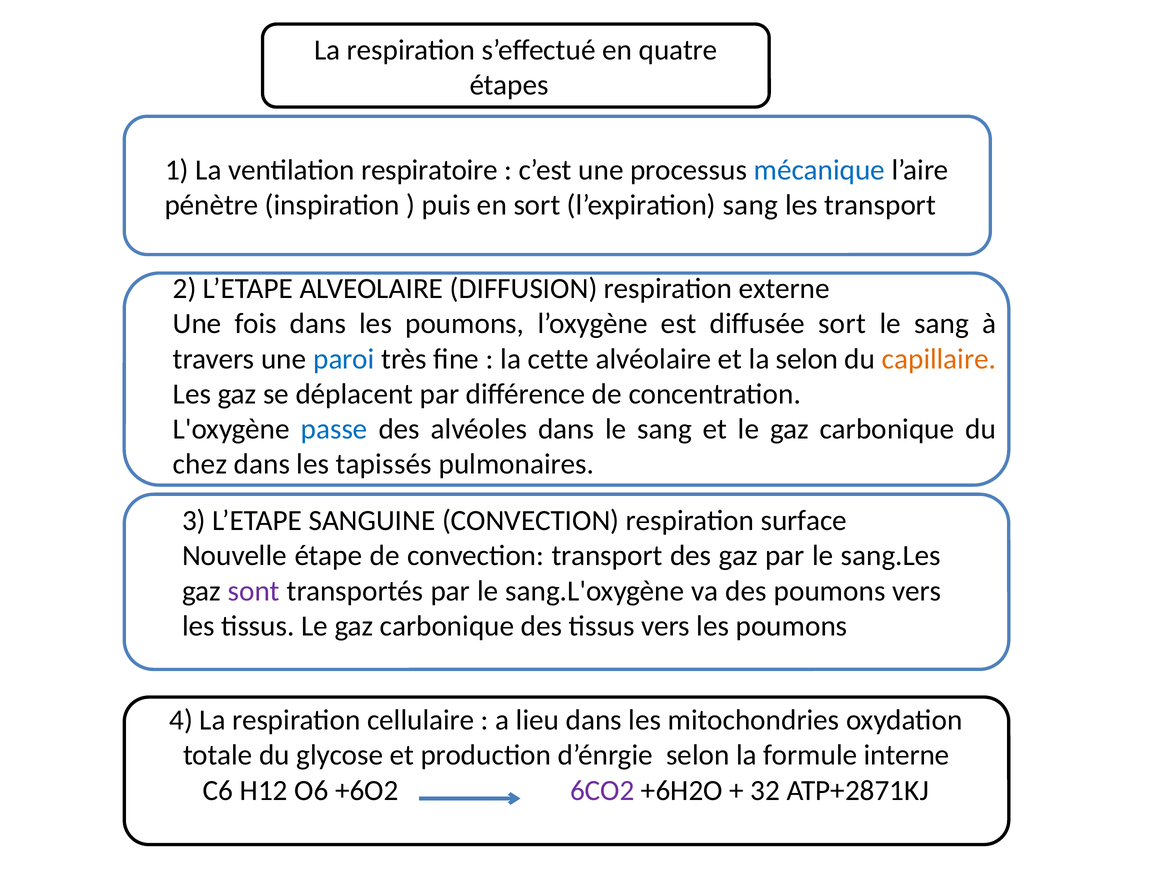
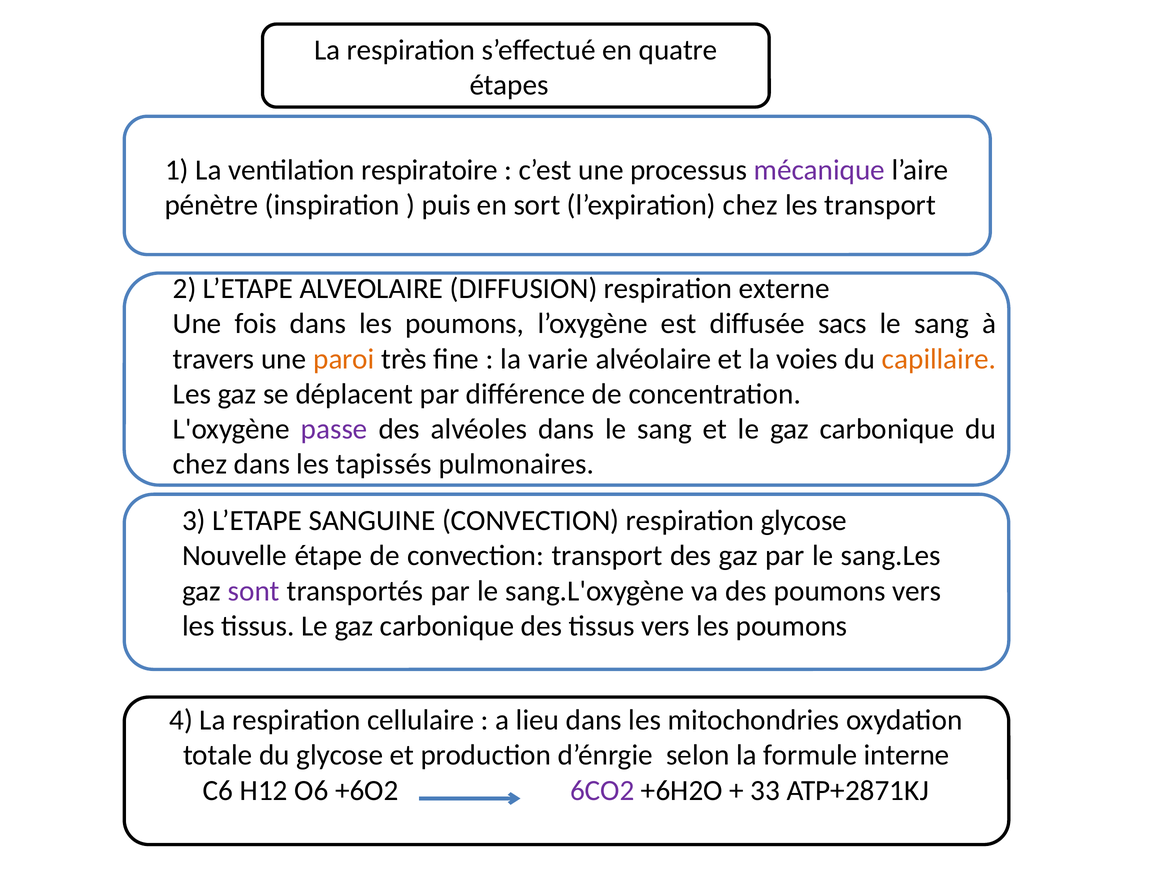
mécanique colour: blue -> purple (819, 170)
l’expiration sang: sang -> chez (750, 205)
diffusée sort: sort -> sacs (842, 324)
paroi colour: blue -> orange (344, 359)
cette: cette -> varie (558, 359)
la selon: selon -> voies (807, 359)
passe colour: blue -> purple (334, 429)
respiration surface: surface -> glycose (804, 520)
32: 32 -> 33 (765, 790)
